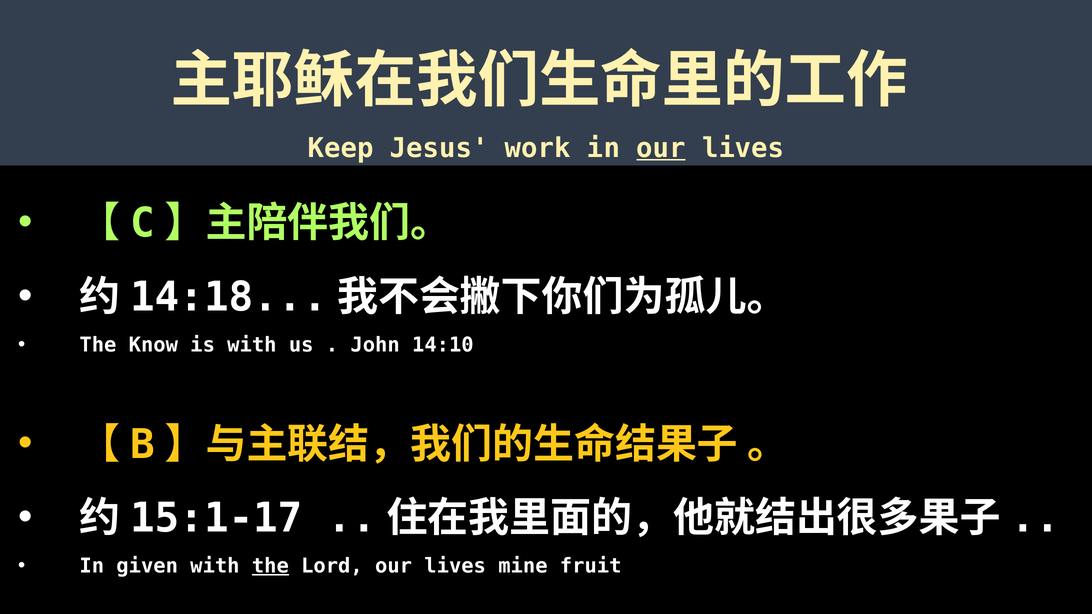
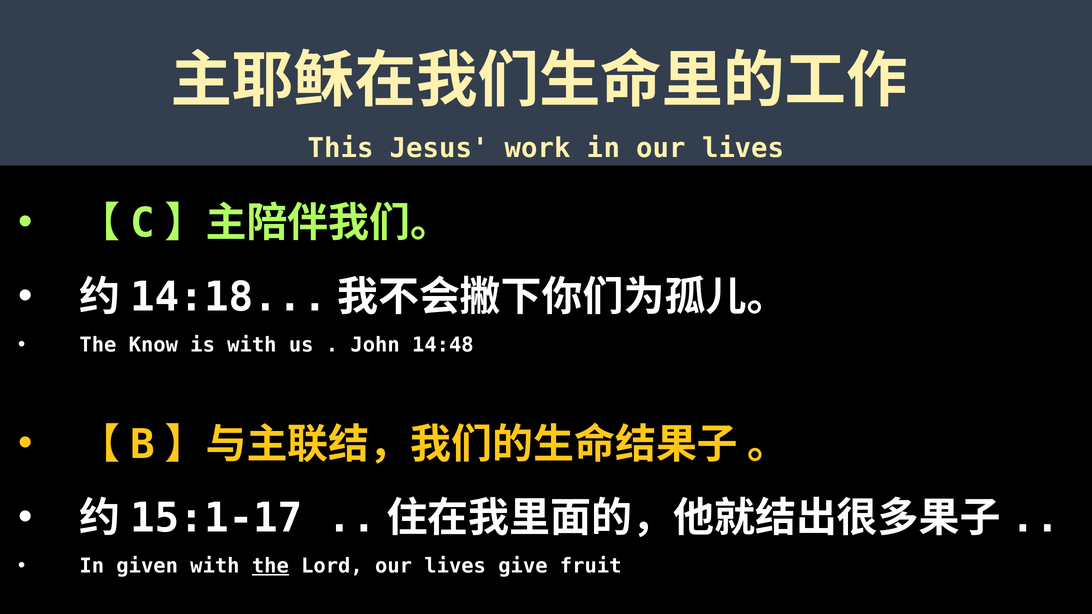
Keep: Keep -> This (341, 148)
our underline: present -> none (661, 148)
14:10: 14:10 -> 14:48 (443, 345)
mine: mine -> give (523, 566)
